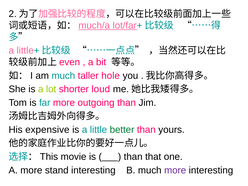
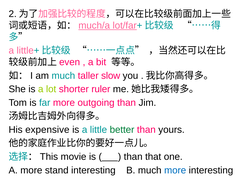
hole: hole -> slow (111, 76)
loud: loud -> ruler (101, 89)
more colour: purple -> blue (175, 170)
